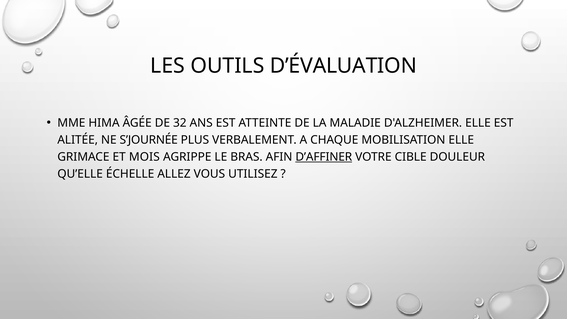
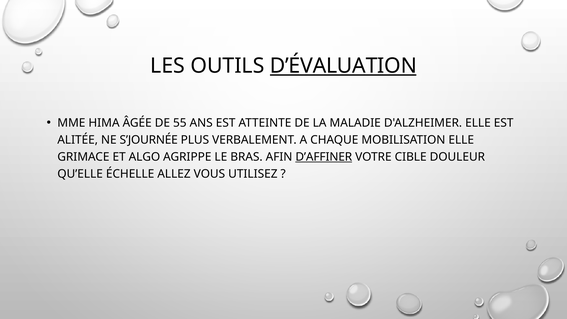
D’ÉVALUATION underline: none -> present (343, 66)
32: 32 -> 55 (180, 123)
MOIS: MOIS -> ALGO (144, 157)
